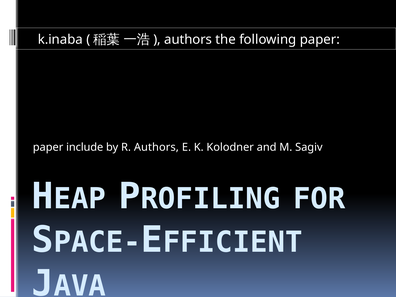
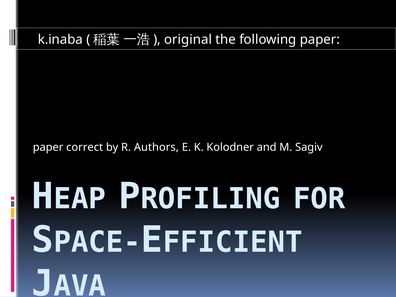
authors: authors -> original (188, 40)
include: include -> correct (85, 147)
